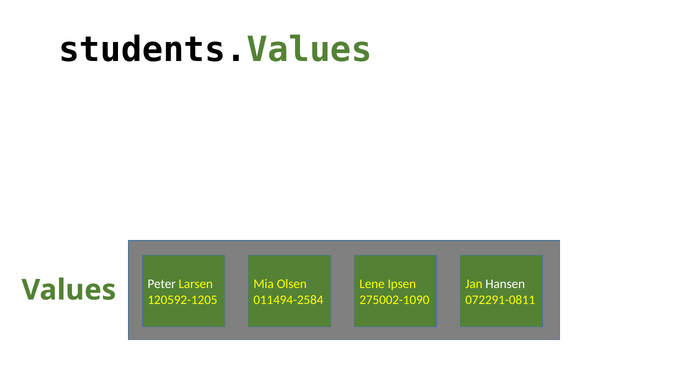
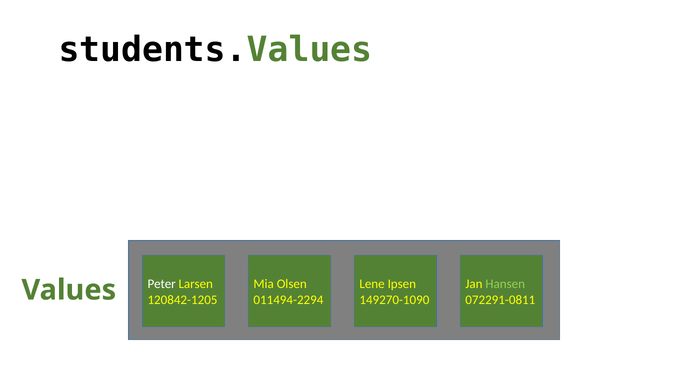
Hansen colour: white -> light green (505, 284)
120592-1205: 120592-1205 -> 120842-1205 (182, 300)
011494-2584: 011494-2584 -> 011494-2294 (288, 300)
275002-1090: 275002-1090 -> 149270-1090 (394, 300)
